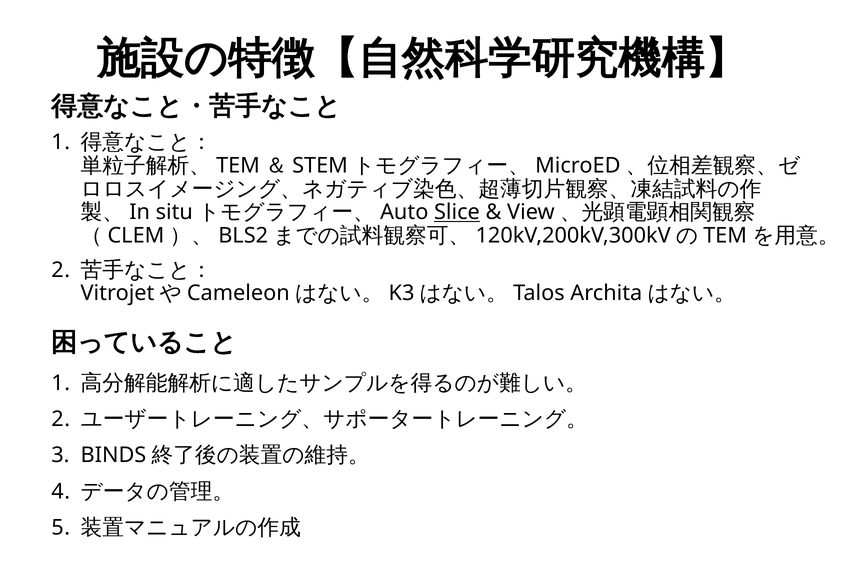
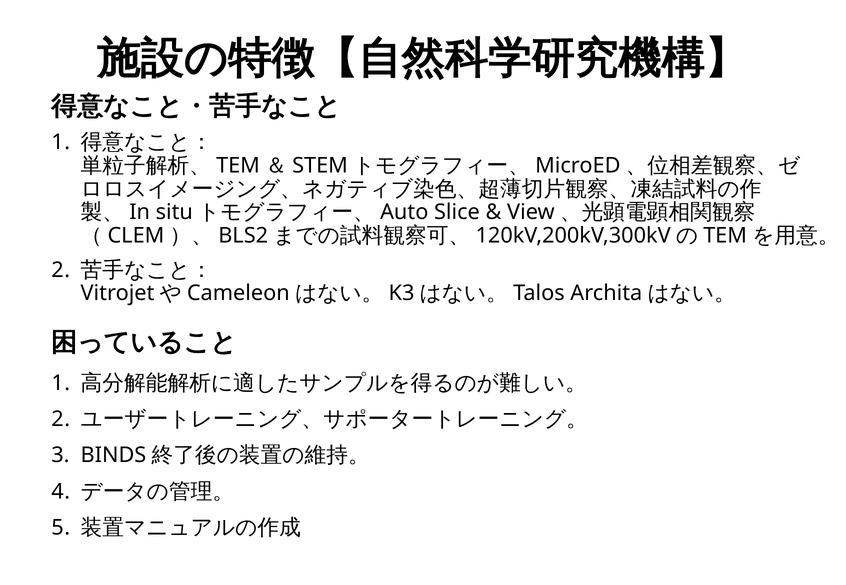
Slice underline: present -> none (457, 213)
